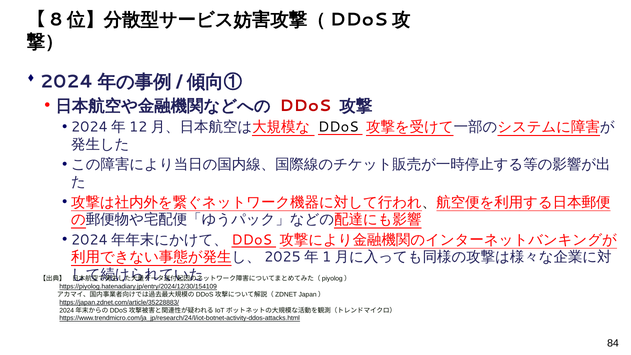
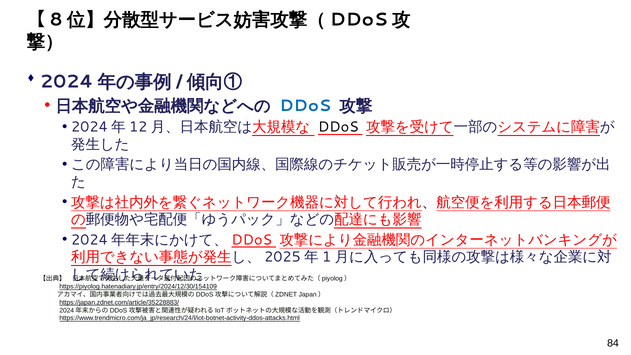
DDoS colour: red -> blue (305, 106)
